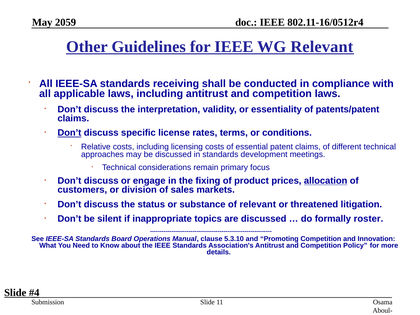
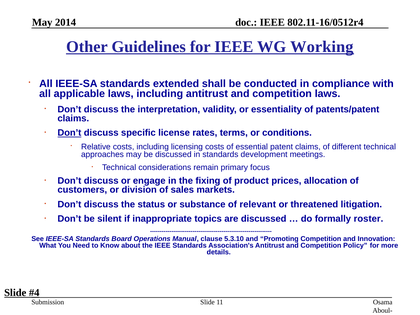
2059: 2059 -> 2014 (66, 22)
WG Relevant: Relevant -> Working (322, 47)
receiving: receiving -> extended (176, 84)
allocation underline: present -> none (326, 181)
